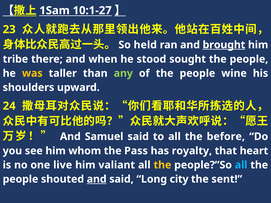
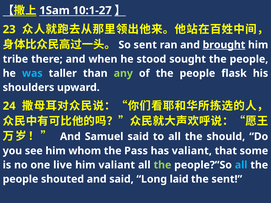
held: held -> sent (145, 45)
was colour: yellow -> light blue (32, 73)
wine: wine -> flask (234, 73)
before: before -> should (226, 137)
has royalty: royalty -> valiant (192, 151)
heart: heart -> some (254, 151)
the colour: yellow -> light green (162, 165)
and underline: present -> none (97, 179)
city: city -> laid (179, 179)
